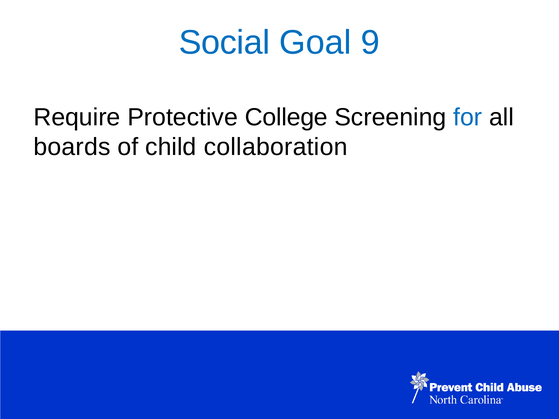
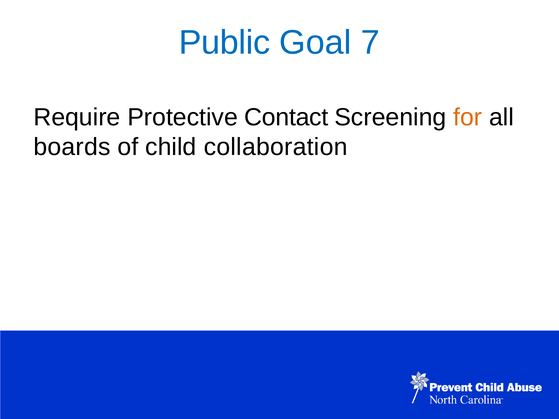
Social: Social -> Public (224, 42)
9: 9 -> 7 (370, 42)
College: College -> Contact (286, 117)
for colour: blue -> orange (468, 117)
